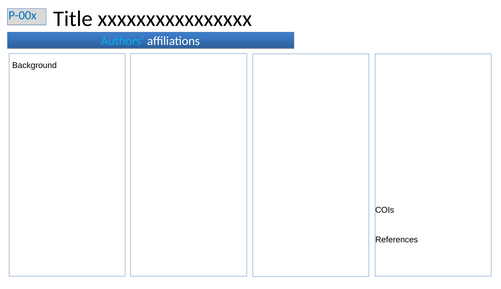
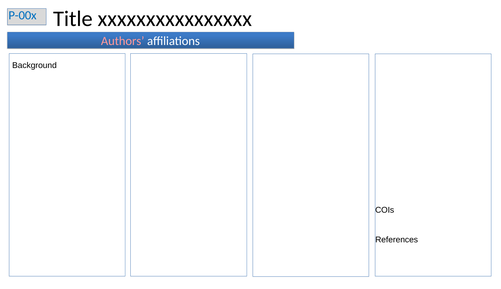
Authors colour: light blue -> pink (123, 41)
